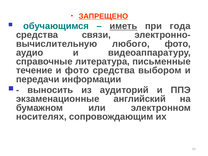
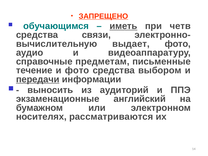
года: года -> четв (180, 26)
любого: любого -> выдает (131, 44)
литература: литература -> предметам (102, 62)
передачи underline: none -> present (38, 79)
сопровождающим: сопровождающим -> рассматриваются (111, 117)
